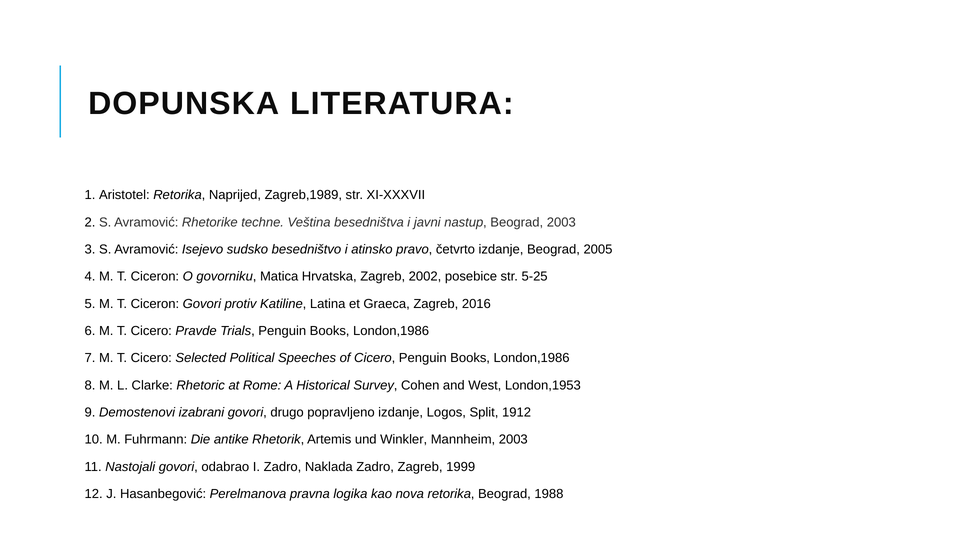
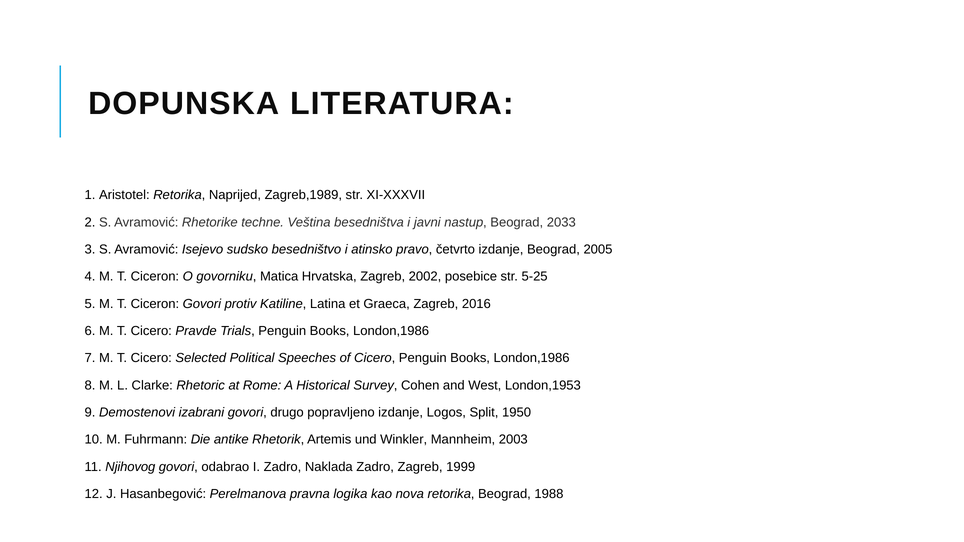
Beograd 2003: 2003 -> 2033 (561, 222)
1912: 1912 -> 1950 (517, 413)
Nastojali: Nastojali -> Njihovog (130, 467)
